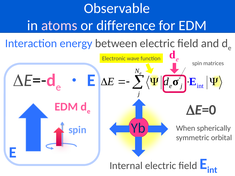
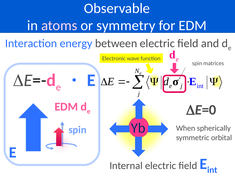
difference: difference -> symmetry (126, 26)
